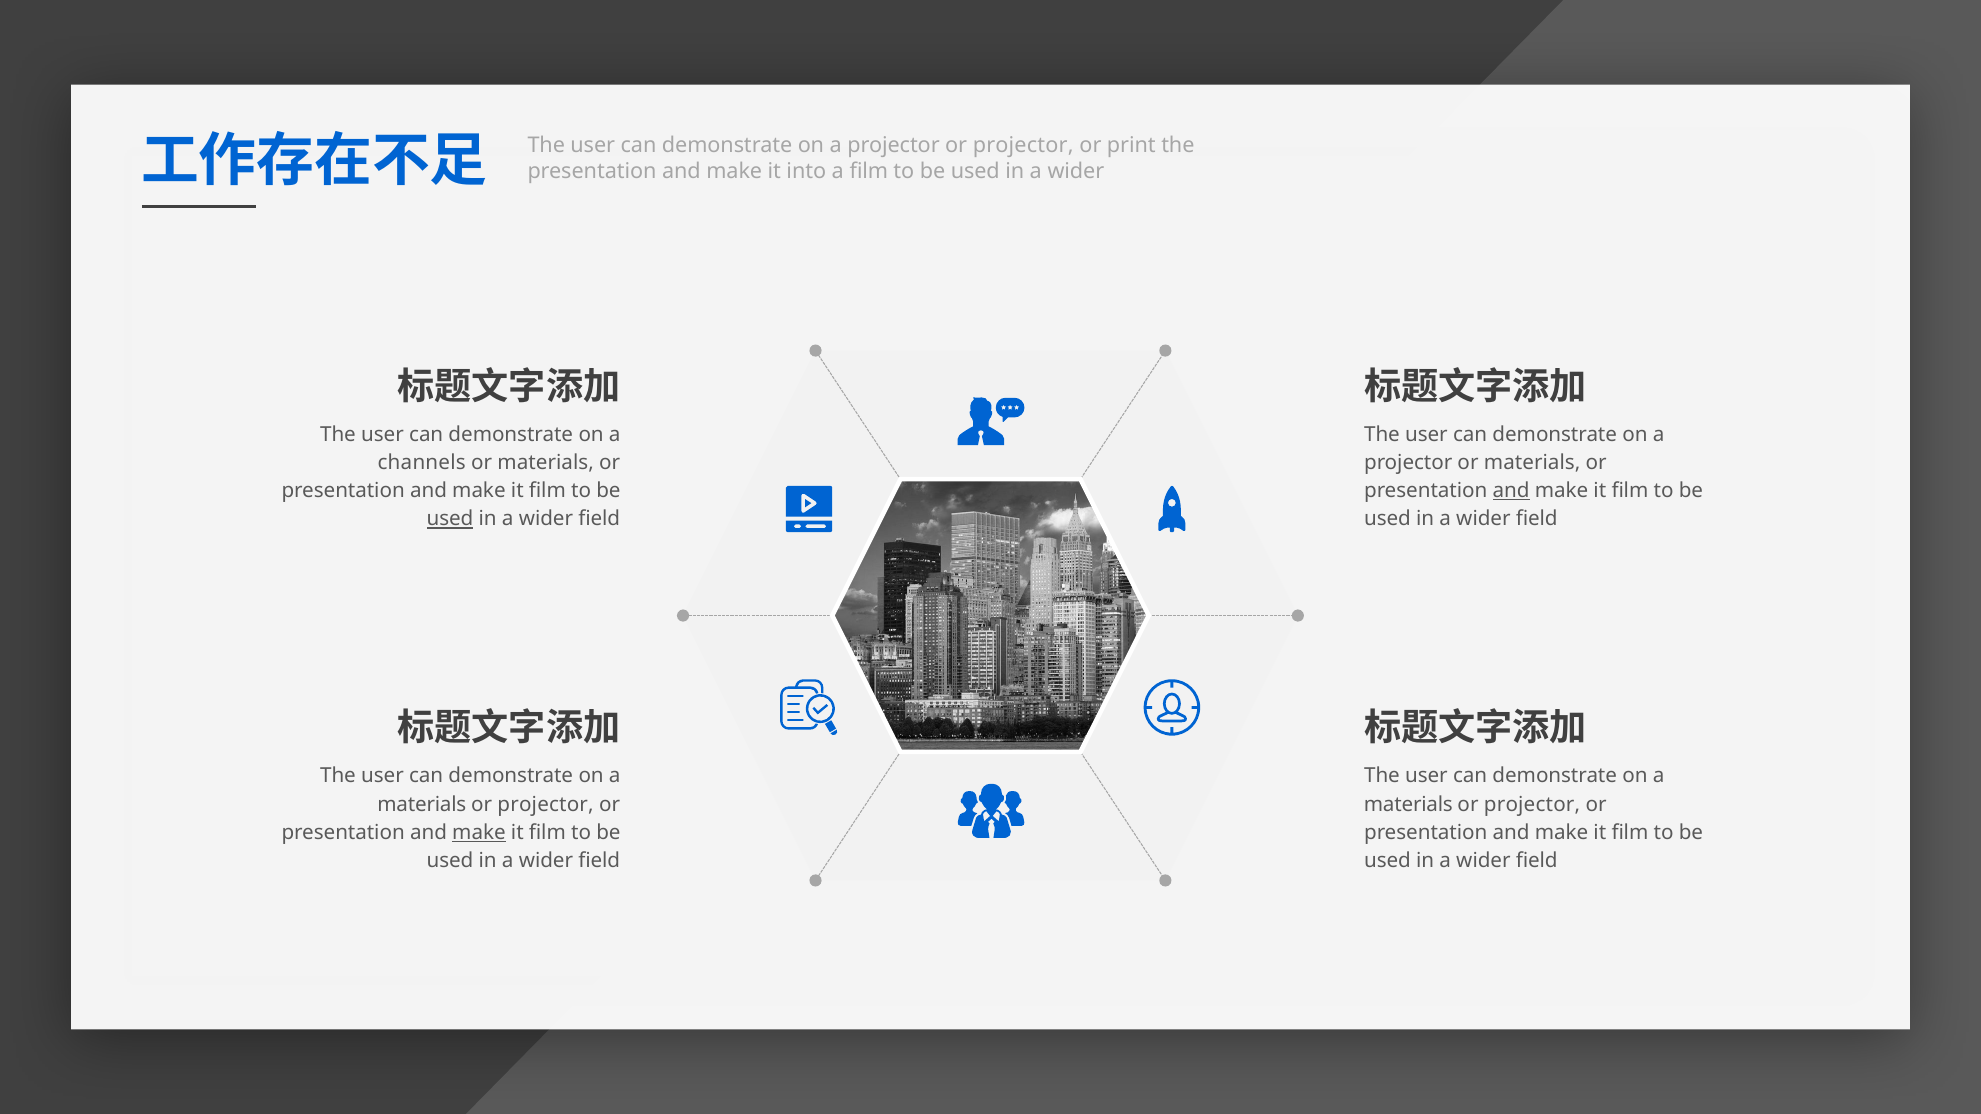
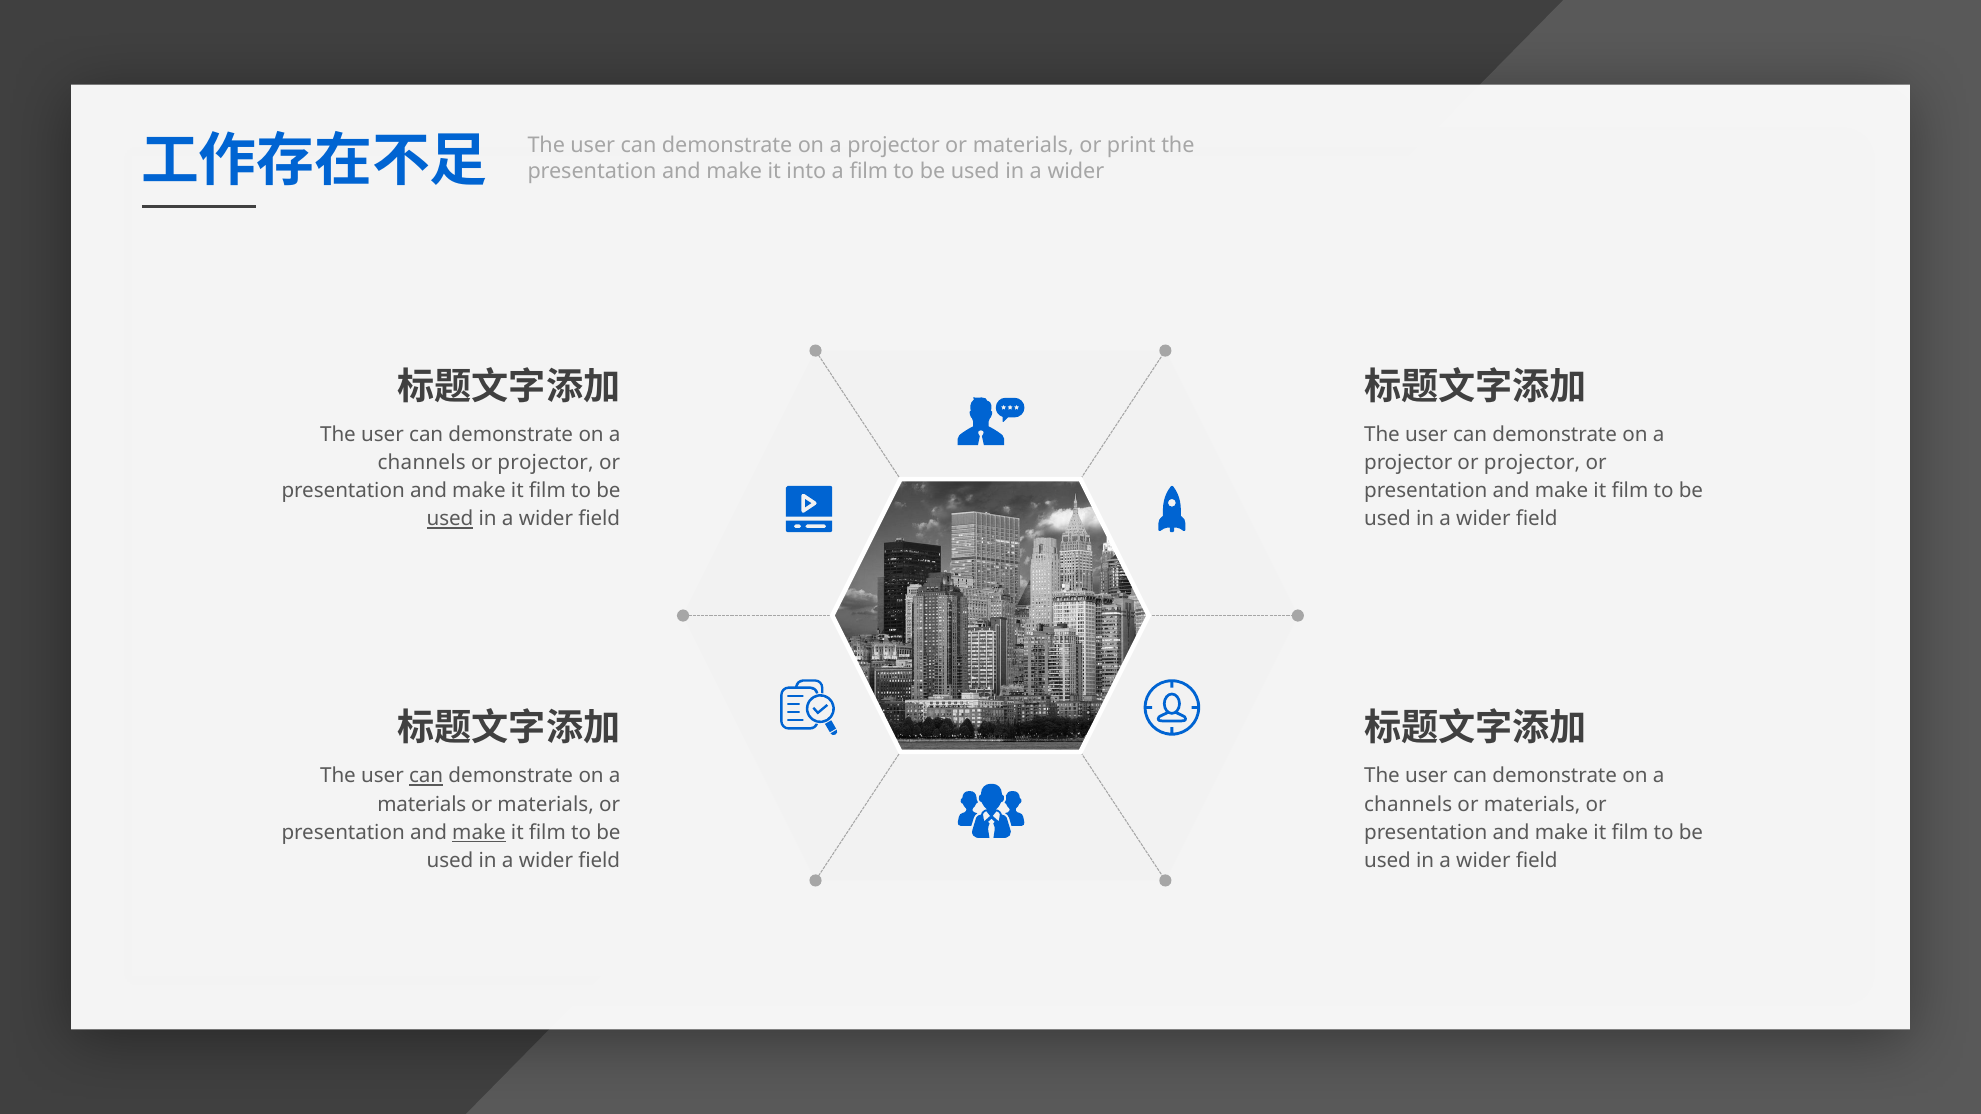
projector or projector: projector -> materials (1023, 146)
materials: materials -> projector (546, 463)
projector or materials: materials -> projector (1532, 463)
and underline: present -> none (1511, 491)
can underline: none -> present (426, 776)
projector: projector -> materials (546, 804)
materials: materials -> channels (1408, 804)
projector: projector -> materials (1532, 804)
